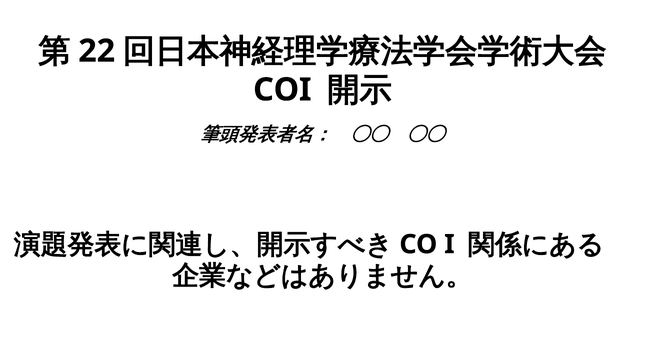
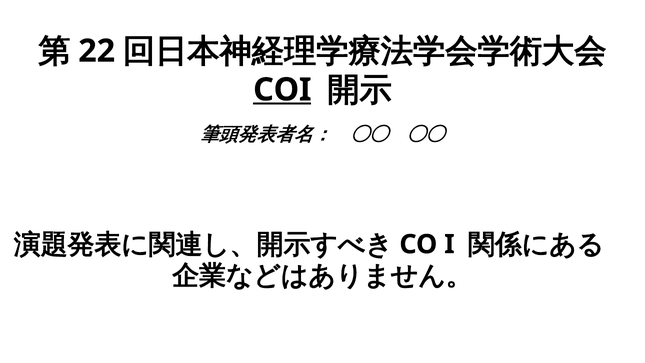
COI underline: none -> present (282, 90)
